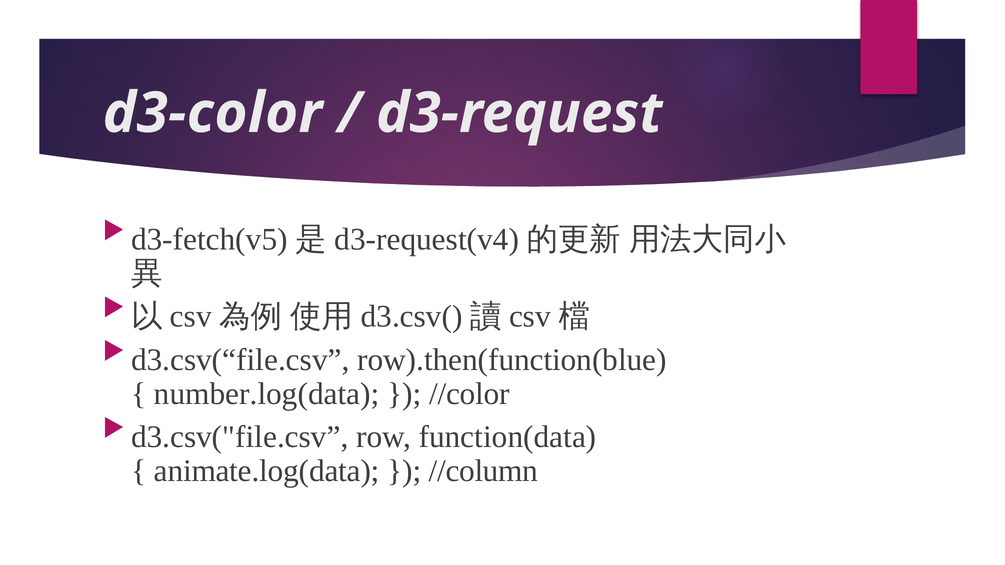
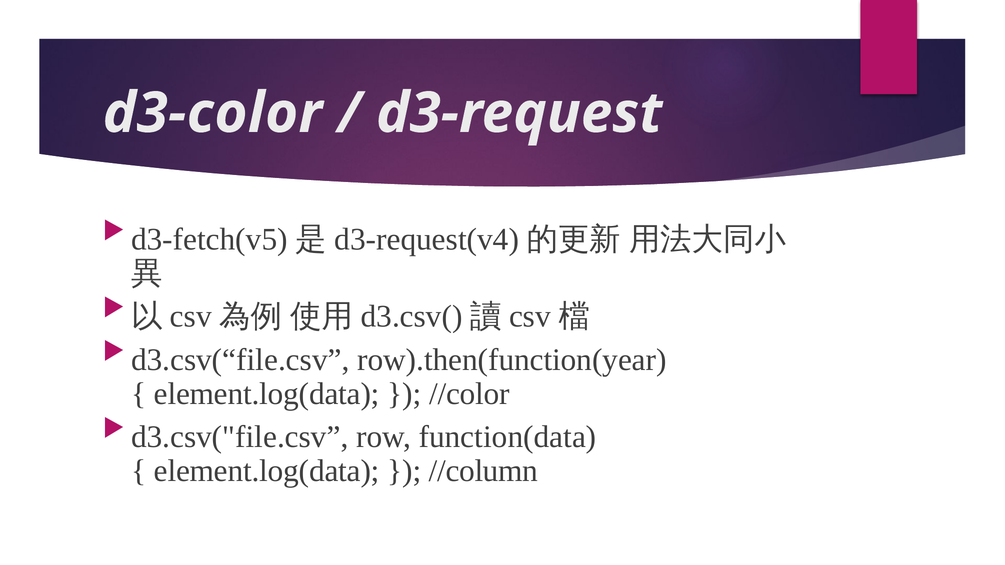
row).then(function(blue: row).then(function(blue -> row).then(function(year (512, 360)
number.log(data: number.log(data -> element.log(data (267, 394)
animate.log(data: animate.log(data -> element.log(data (267, 471)
